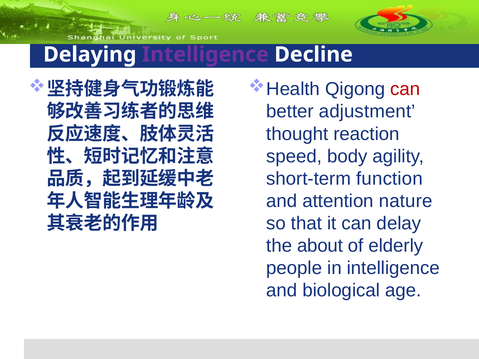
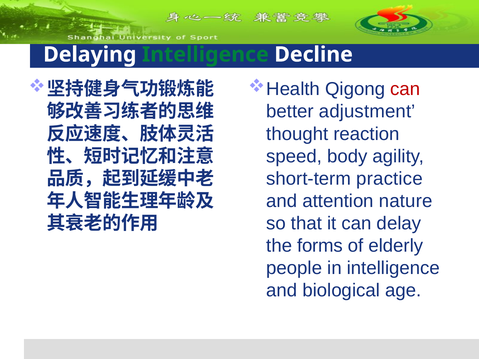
Intelligence colour: purple -> green (205, 55)
function: function -> practice (390, 179)
about: about -> forms (320, 246)
